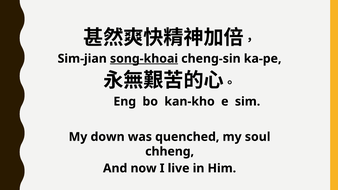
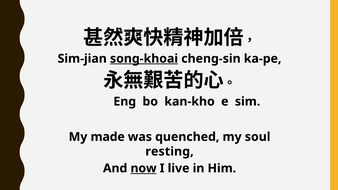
down: down -> made (108, 137)
chheng: chheng -> resting (170, 152)
now underline: none -> present (144, 168)
